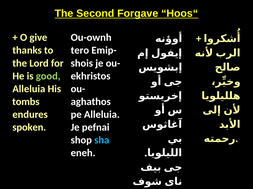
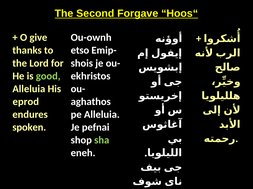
tero: tero -> etso (80, 51)
tombs: tombs -> eprod (26, 102)
sha colour: light blue -> light green (102, 141)
